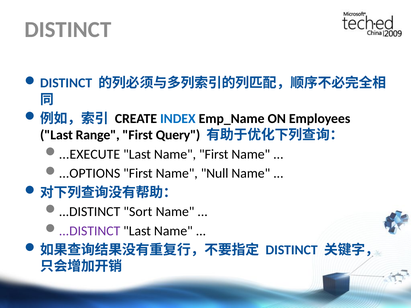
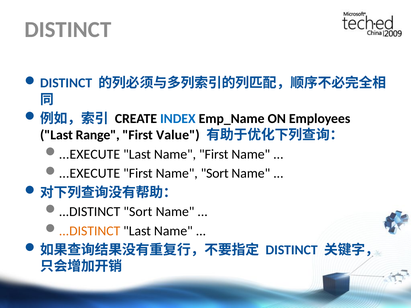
Query: Query -> Value (178, 135)
...OPTIONS: ...OPTIONS -> ...EXECUTE (89, 174)
Name Null: Null -> Sort (215, 174)
...DISTINCT colour: purple -> orange (90, 231)
